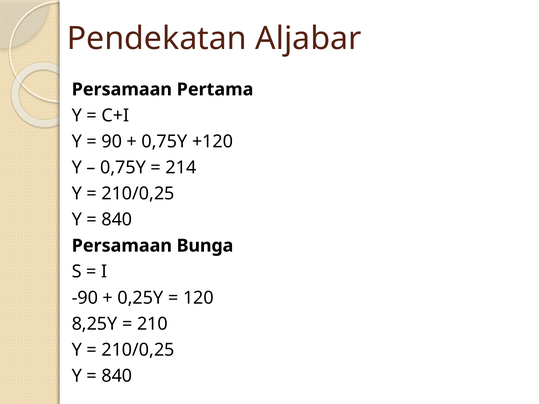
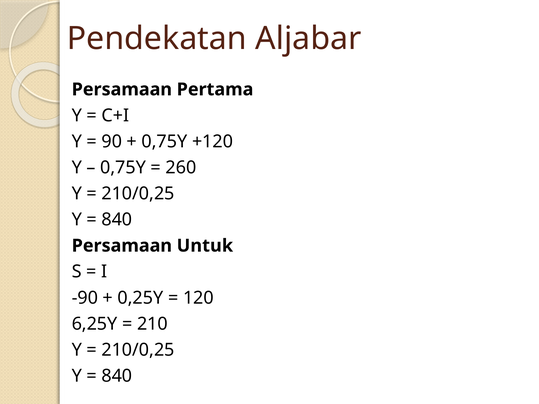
214: 214 -> 260 (181, 168)
Bunga: Bunga -> Untuk (205, 246)
8,25Y: 8,25Y -> 6,25Y (95, 324)
